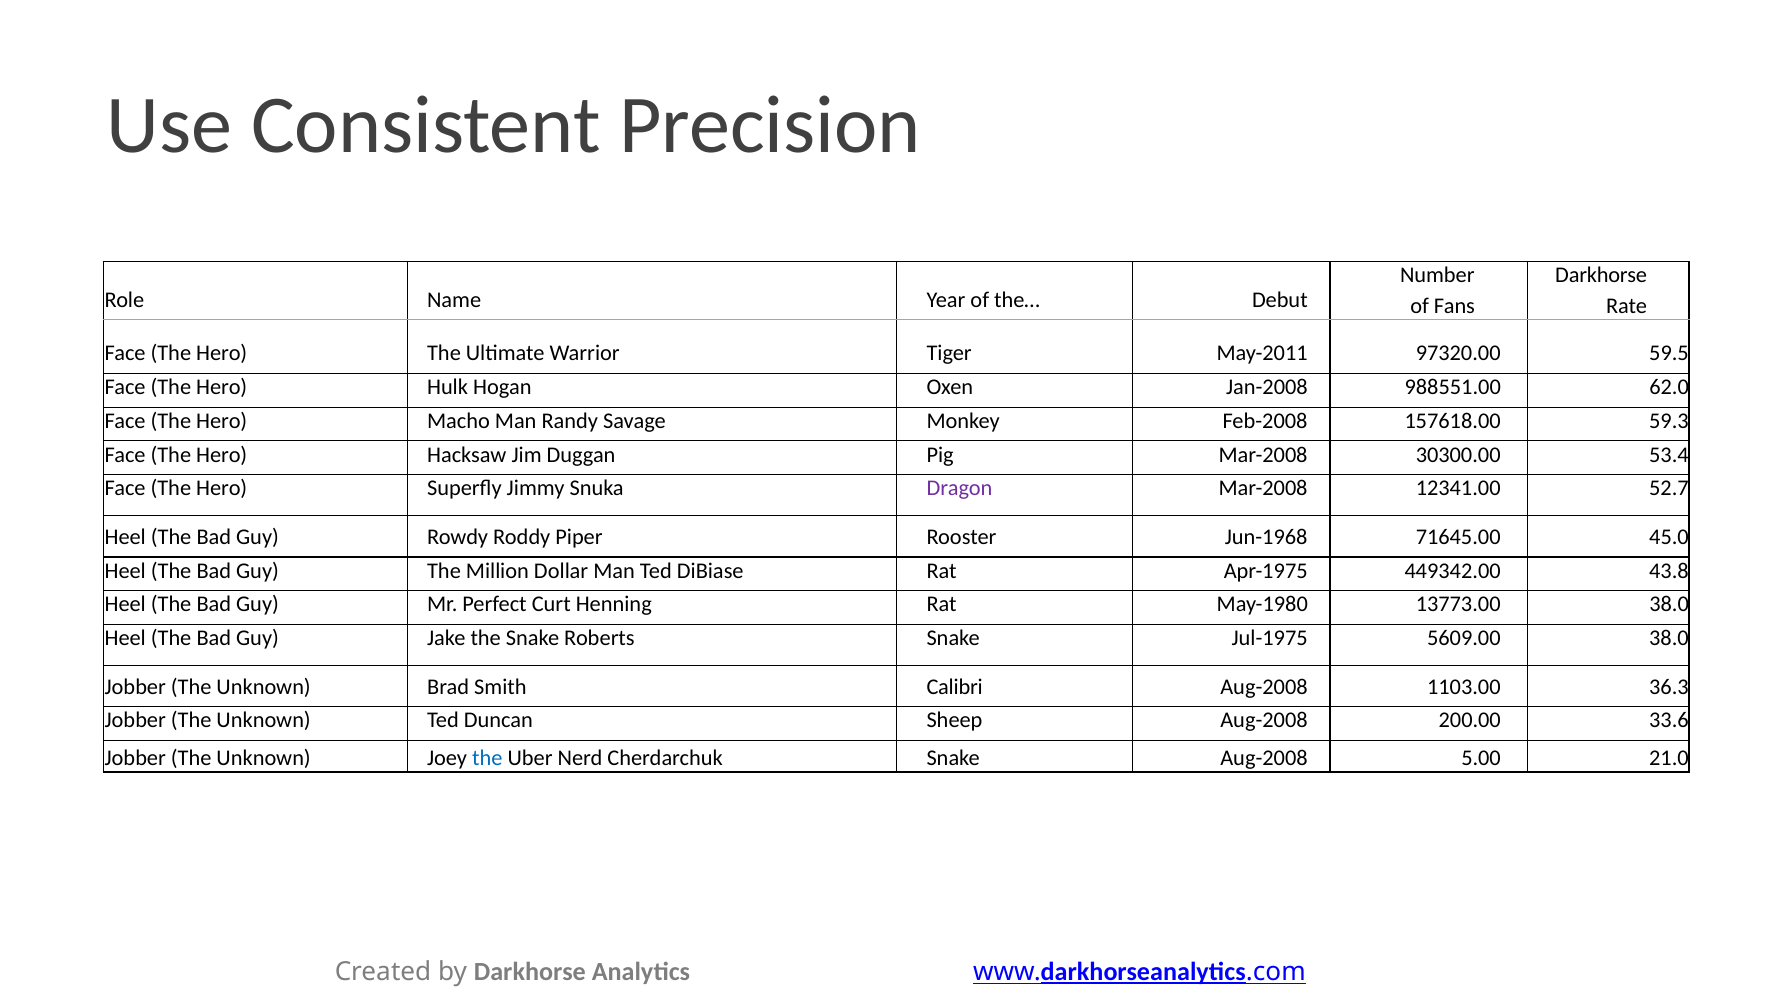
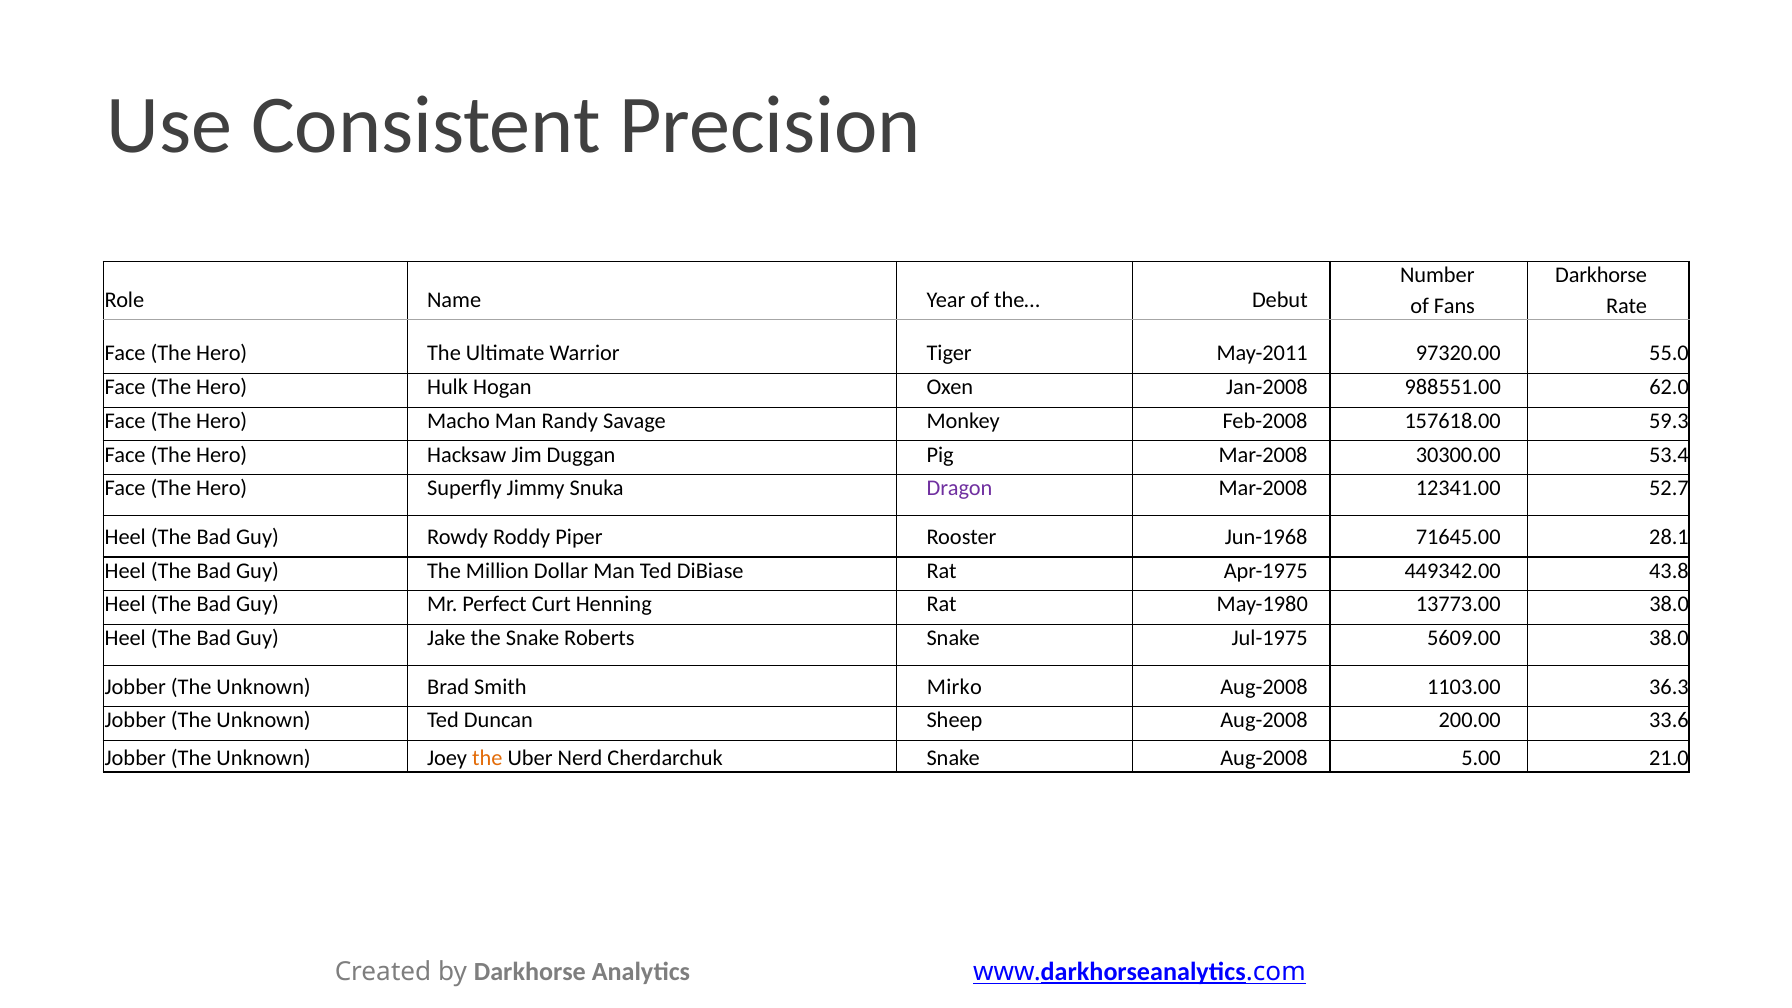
59.5: 59.5 -> 55.0 (1669, 353)
45.0: 45.0 -> 28.1 (1669, 537)
Calibri: Calibri -> Mirko (954, 687)
the colour: blue -> orange (487, 759)
